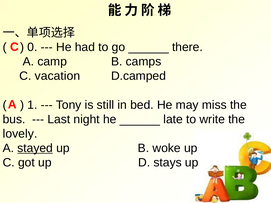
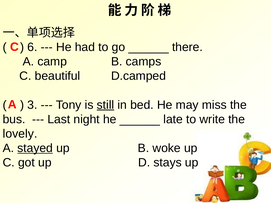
0: 0 -> 6 (32, 47)
vacation: vacation -> beautiful (58, 76)
1: 1 -> 3 (32, 105)
still underline: none -> present (105, 105)
